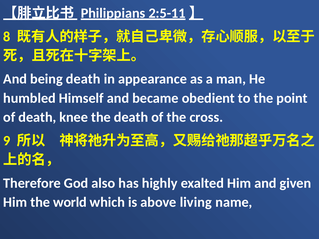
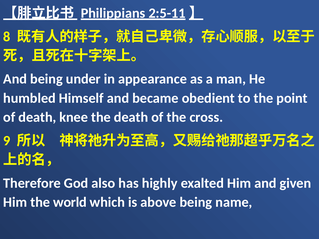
being death: death -> under (83, 79)
above living: living -> being (196, 202)
